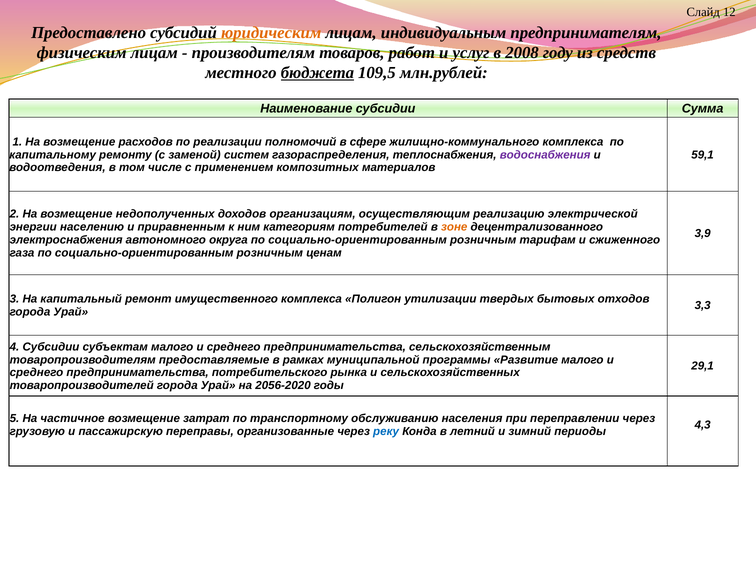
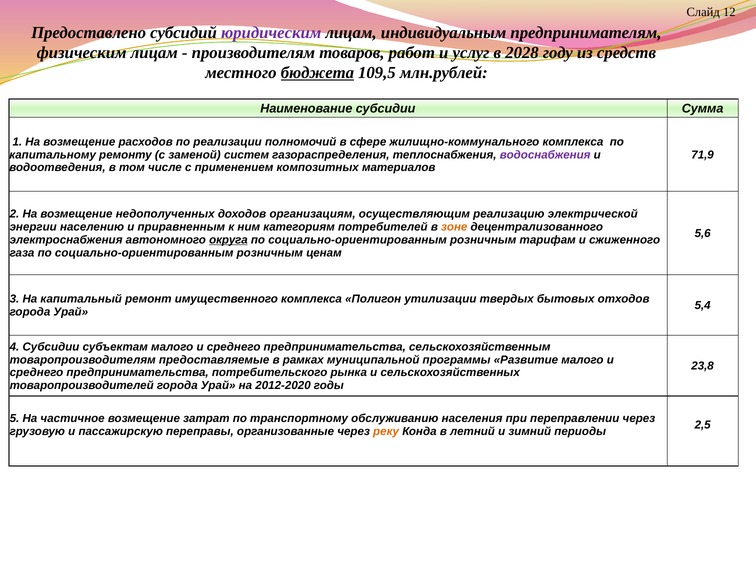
юридическим colour: orange -> purple (271, 33)
2008: 2008 -> 2028 (522, 53)
59,1: 59,1 -> 71,9 (703, 155)
3,9: 3,9 -> 5,6 (703, 233)
округа underline: none -> present (228, 240)
3,3: 3,3 -> 5,4 (703, 306)
29,1: 29,1 -> 23,8 (703, 366)
2056-2020: 2056-2020 -> 2012-2020 (283, 385)
4,3: 4,3 -> 2,5 (703, 425)
реку colour: blue -> orange (386, 432)
